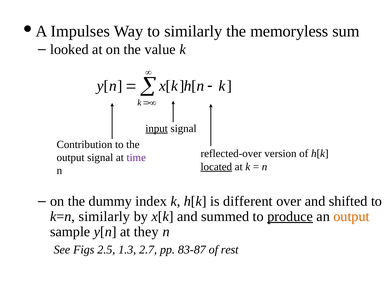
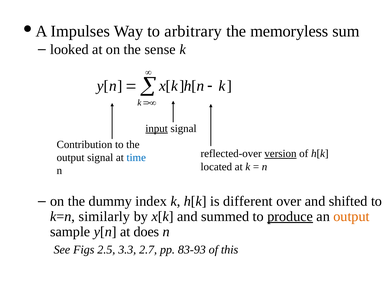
to similarly: similarly -> arbitrary (193, 31)
value: value -> sense (160, 49)
version underline: none -> present (280, 154)
time colour: purple -> blue (136, 157)
located underline: present -> none (216, 167)
they: they -> does (146, 232)
1.3: 1.3 -> 3.3 (127, 250)
83-87: 83-87 -> 83-93 (192, 250)
rest: rest -> this (230, 250)
